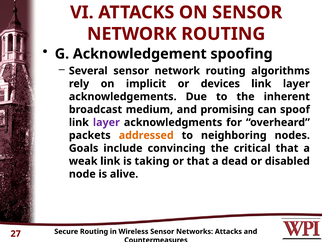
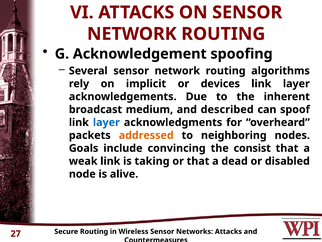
promising: promising -> described (227, 109)
layer colour: purple -> blue (106, 122)
critical: critical -> consist (252, 148)
